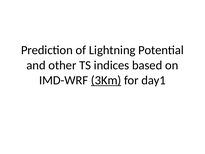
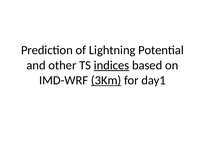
indices underline: none -> present (111, 65)
